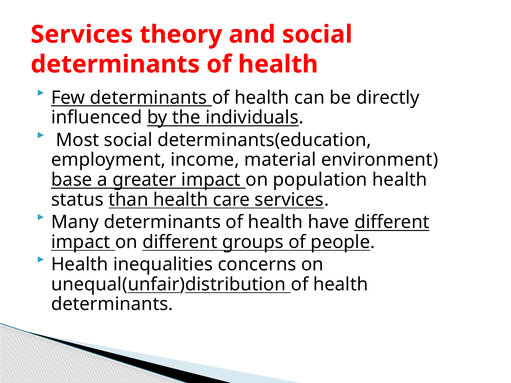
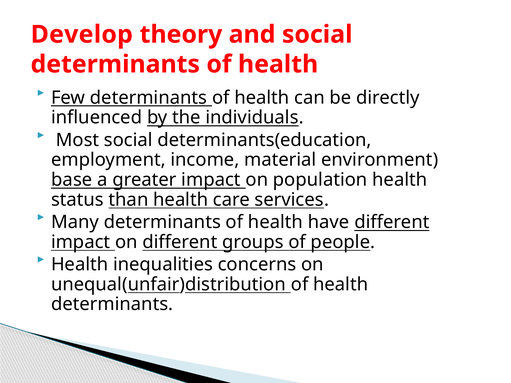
Services: Services -> Develop (82, 34)
